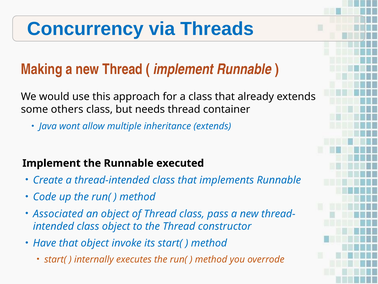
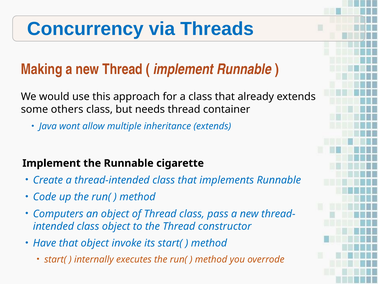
executed: executed -> cigarette (180, 163)
Associated: Associated -> Computers (58, 213)
